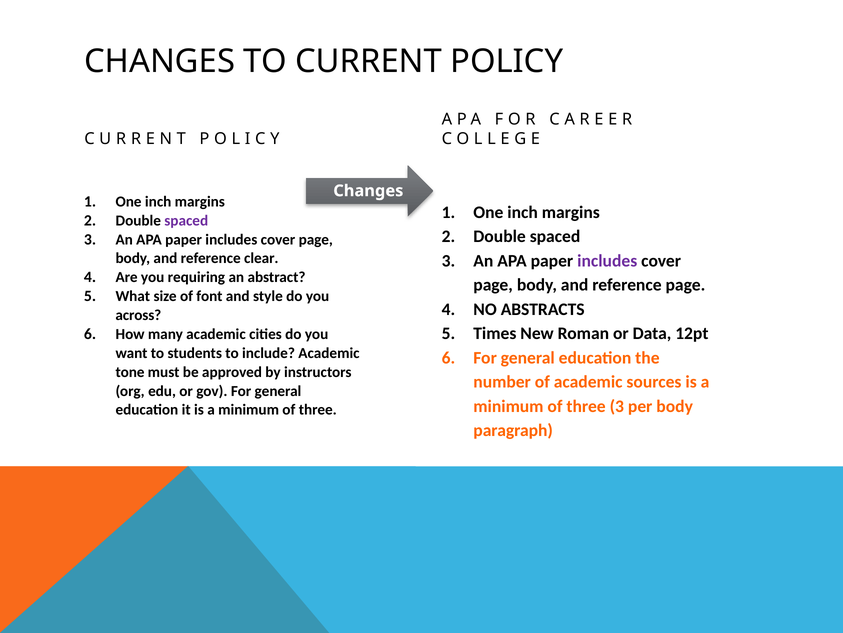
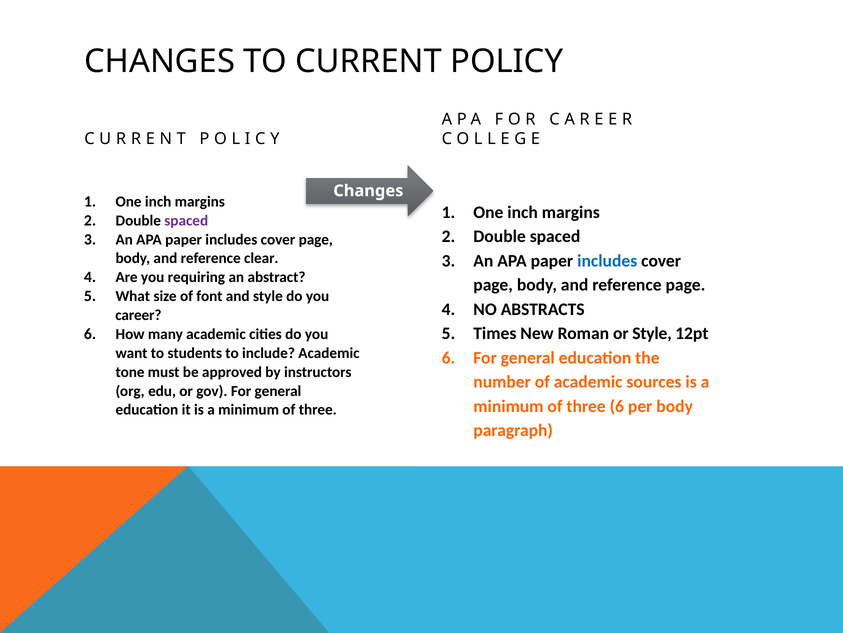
includes colour: purple -> blue (607, 260)
across: across -> career (138, 315)
or Data: Data -> Style (652, 333)
three 3: 3 -> 6 (617, 406)
